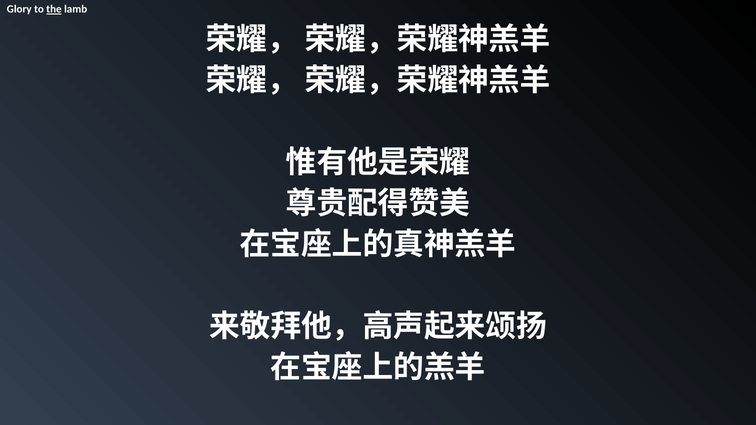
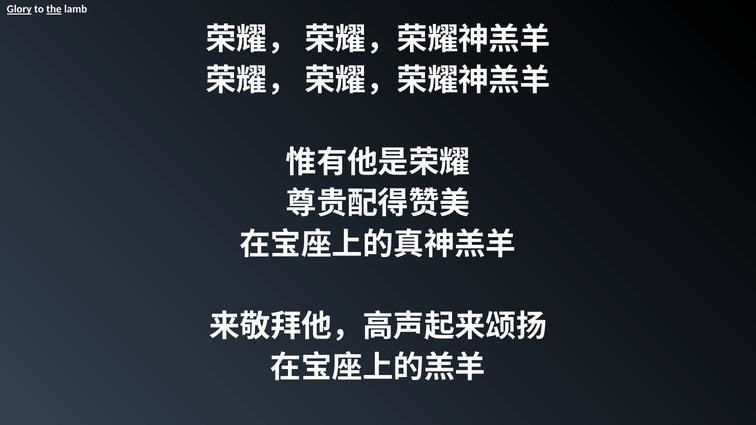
Glory underline: none -> present (19, 9)
